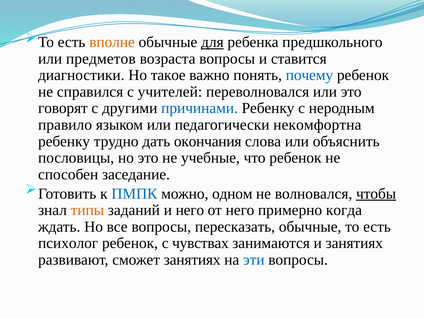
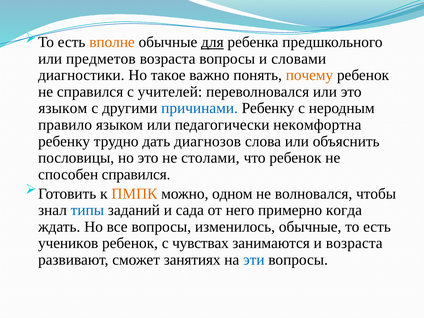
ставится: ставится -> словами (299, 59)
почему colour: blue -> orange (309, 75)
говорят: говорят -> языком (63, 108)
окончания: окончания -> диагнозов (208, 141)
учебные: учебные -> столами (210, 158)
способен заседание: заседание -> справился (136, 174)
ПМПК colour: blue -> orange (134, 194)
чтобы underline: present -> none (376, 194)
типы colour: orange -> blue (87, 210)
и него: него -> сада (190, 210)
пересказать: пересказать -> изменилось (235, 227)
психолог: психолог -> учеников (68, 243)
и занятиях: занятиях -> возраста (354, 243)
